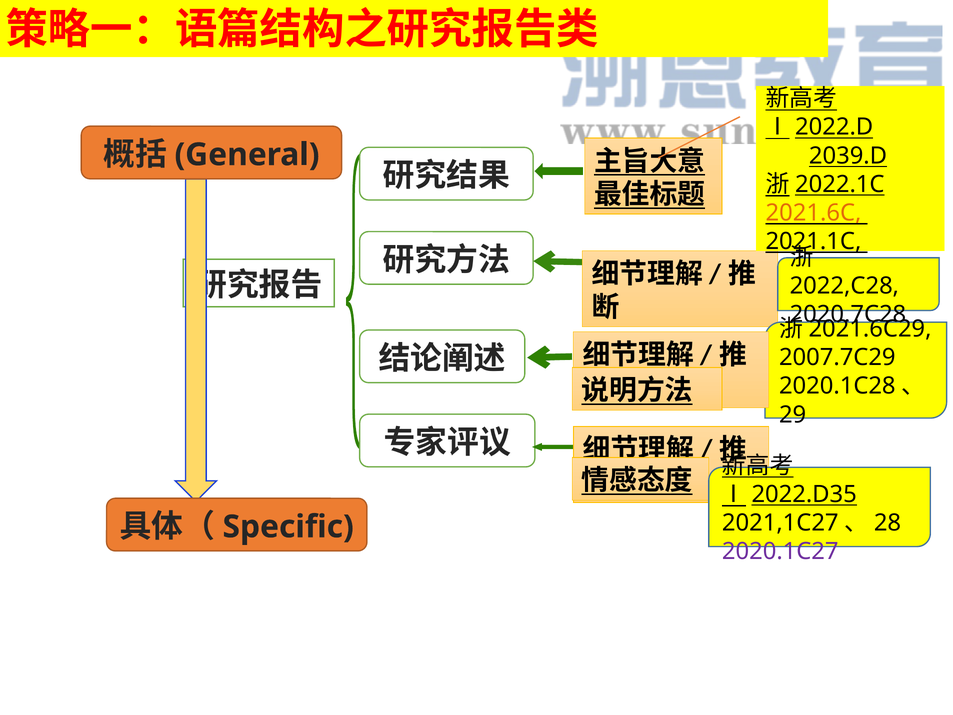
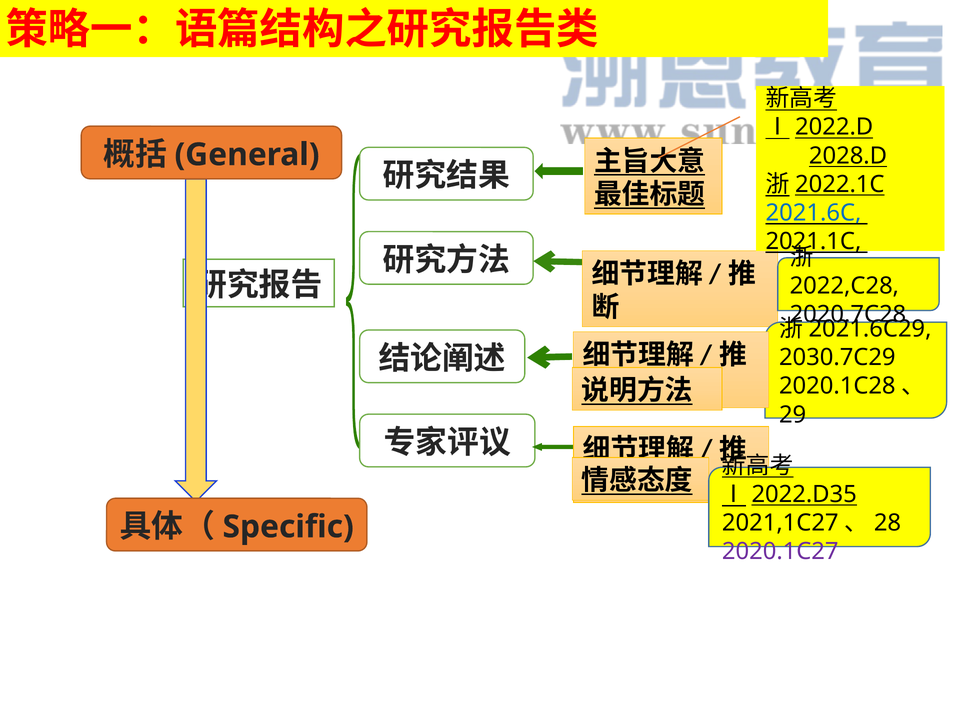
2039.D: 2039.D -> 2028.D (848, 156)
2021.6C colour: orange -> blue (814, 213)
2007.7C29: 2007.7C29 -> 2030.7C29 (837, 357)
